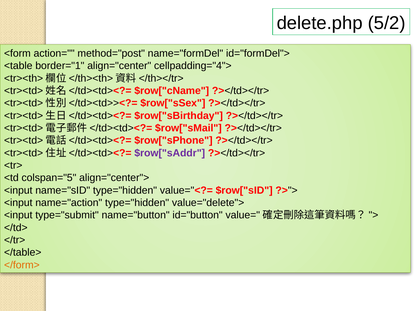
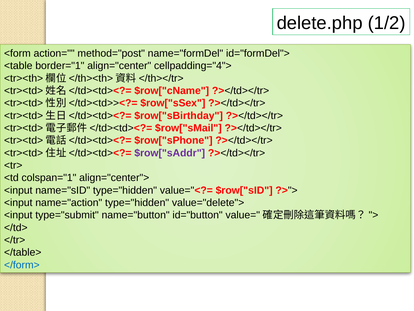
5/2: 5/2 -> 1/2 (387, 23)
colspan="5: colspan="5 -> colspan="1 (49, 178)
</form> colour: orange -> blue (22, 264)
